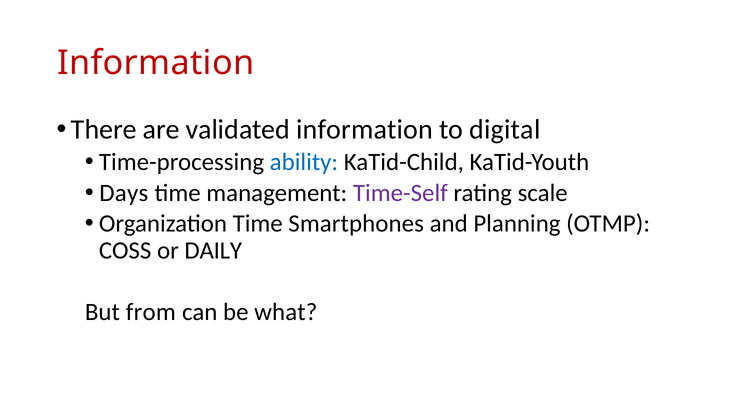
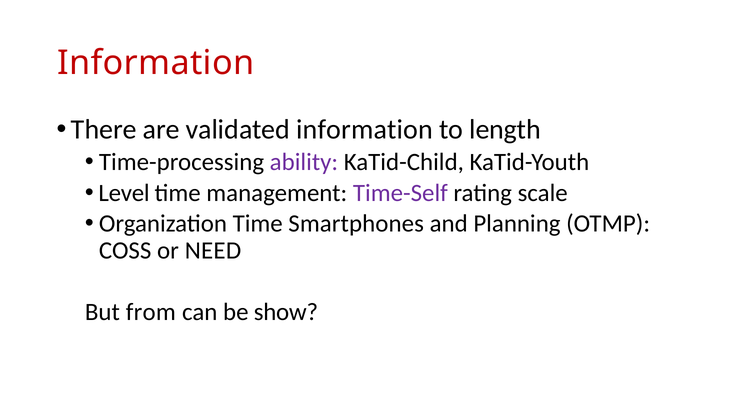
digital: digital -> length (505, 130)
ability colour: blue -> purple (304, 162)
Days: Days -> Level (124, 193)
DAILY: DAILY -> NEED (213, 251)
what: what -> show (286, 312)
